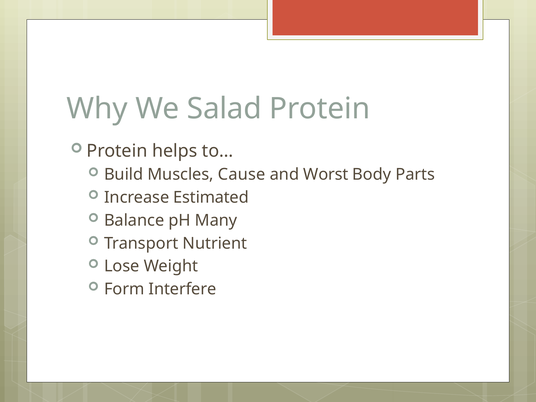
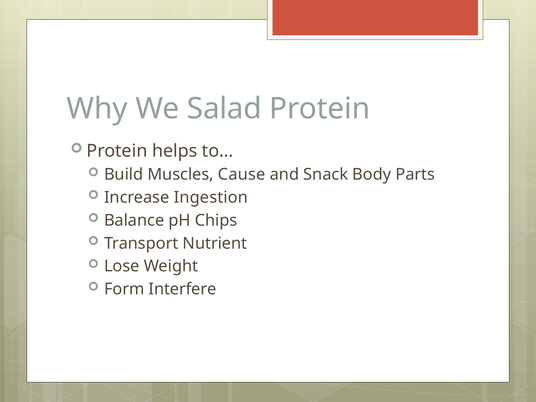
Worst: Worst -> Snack (326, 175)
Estimated: Estimated -> Ingestion (211, 197)
Many: Many -> Chips (216, 220)
